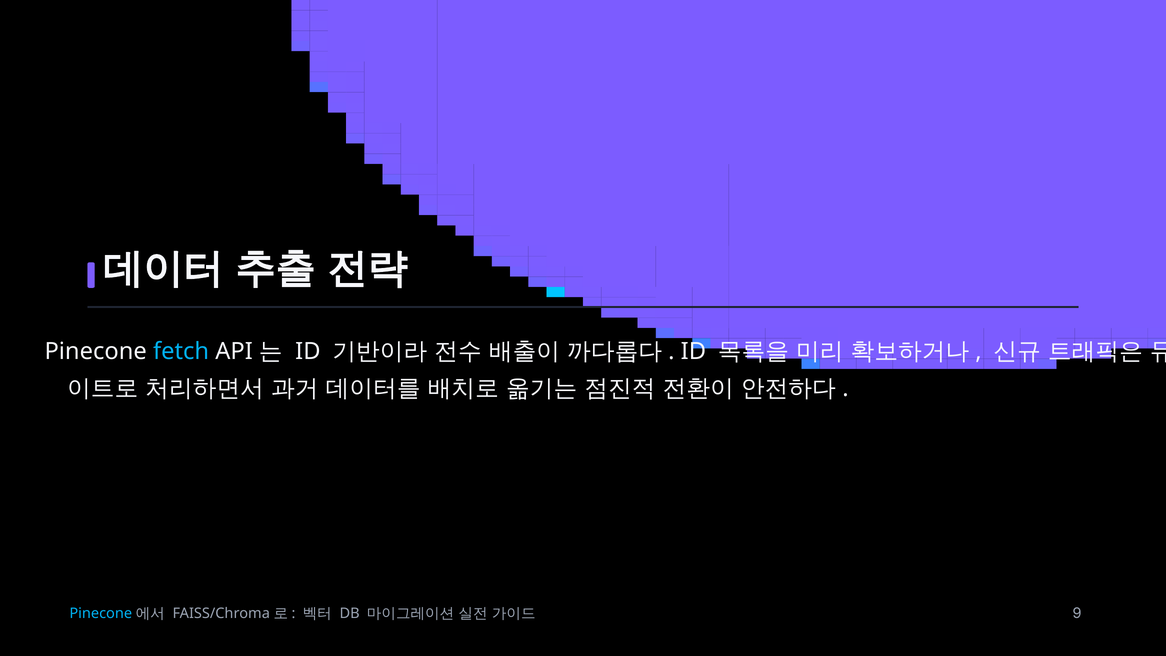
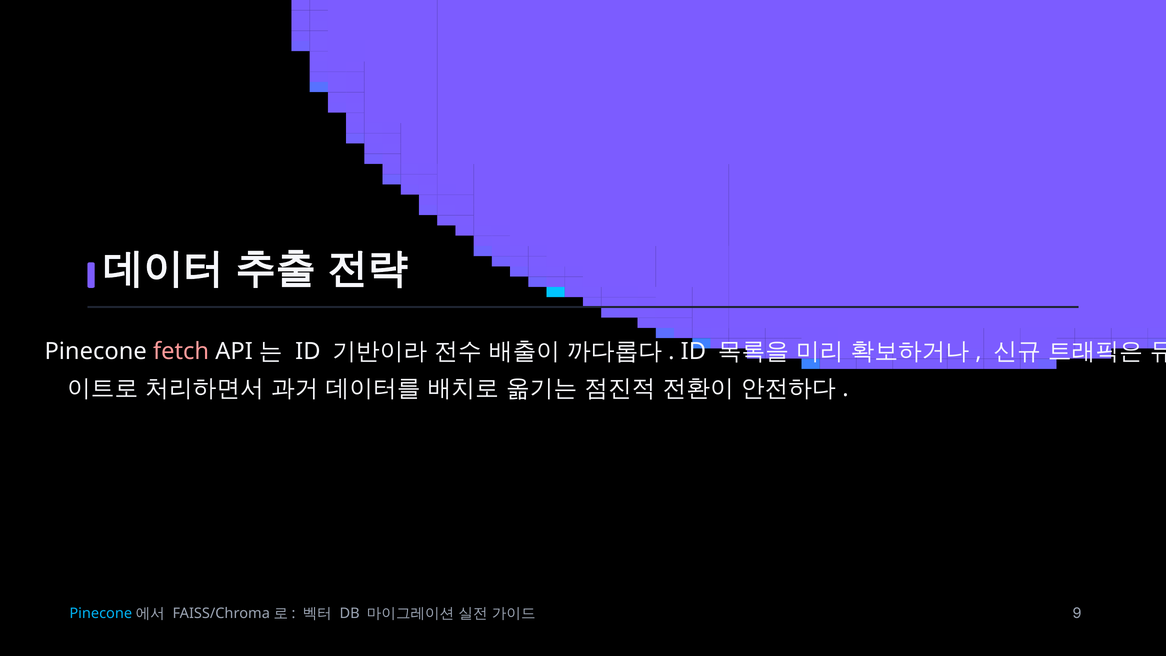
fetch colour: light blue -> pink (181, 351)
